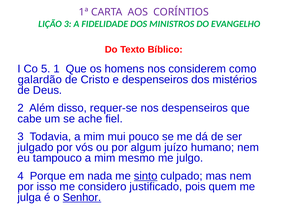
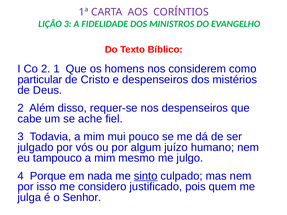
Co 5: 5 -> 2 (46, 69)
galardão: galardão -> particular (40, 80)
Senhor underline: present -> none (82, 198)
